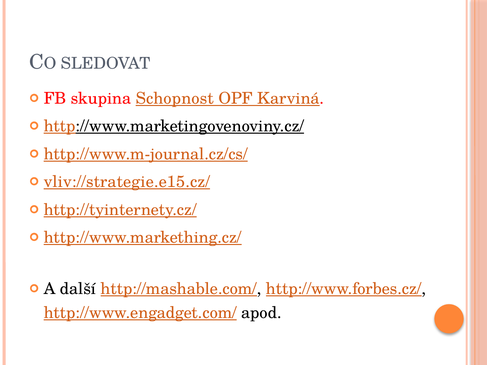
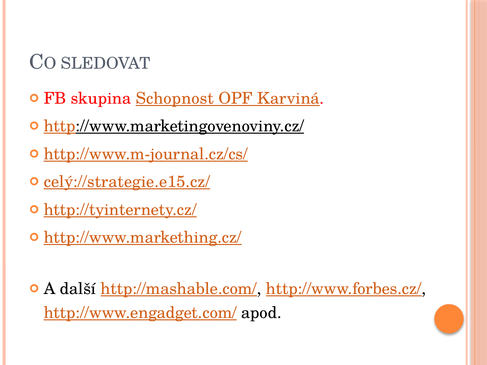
vliv://strategie.e15.cz/: vliv://strategie.e15.cz/ -> celý://strategie.e15.cz/ (127, 182)
